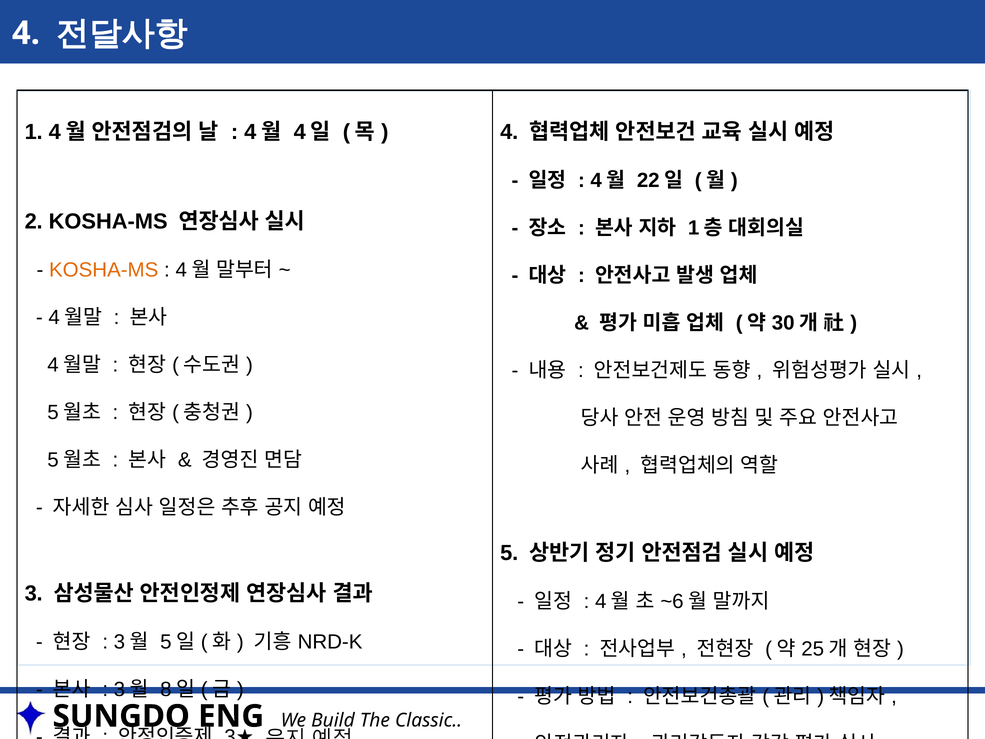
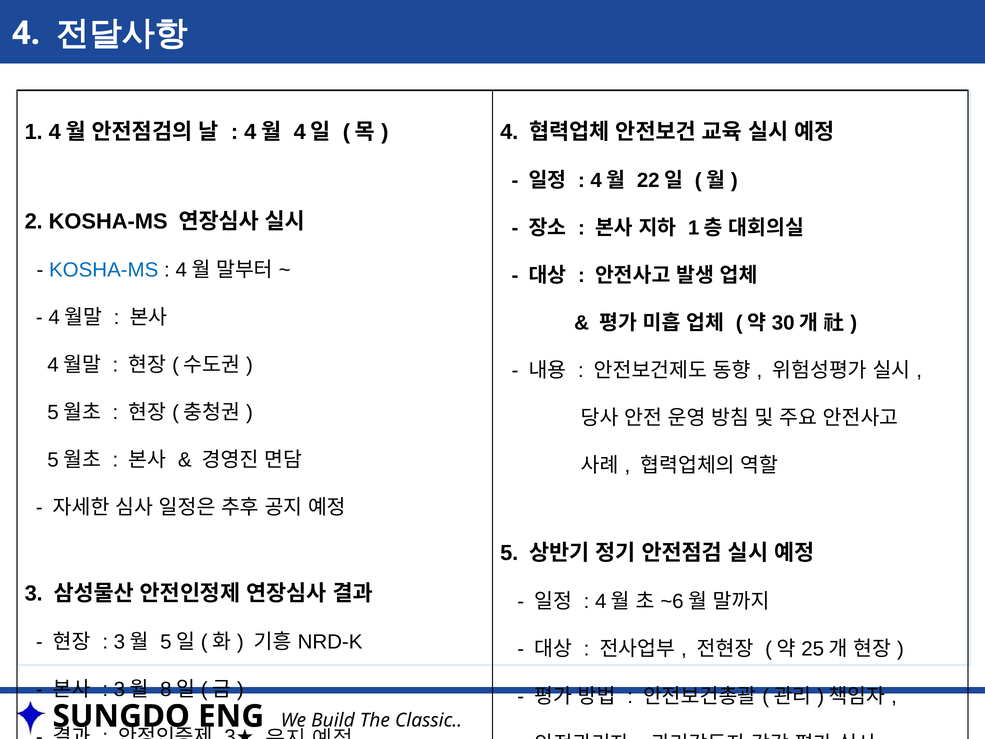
KOSHA-MS colour: orange -> blue (104, 270)
